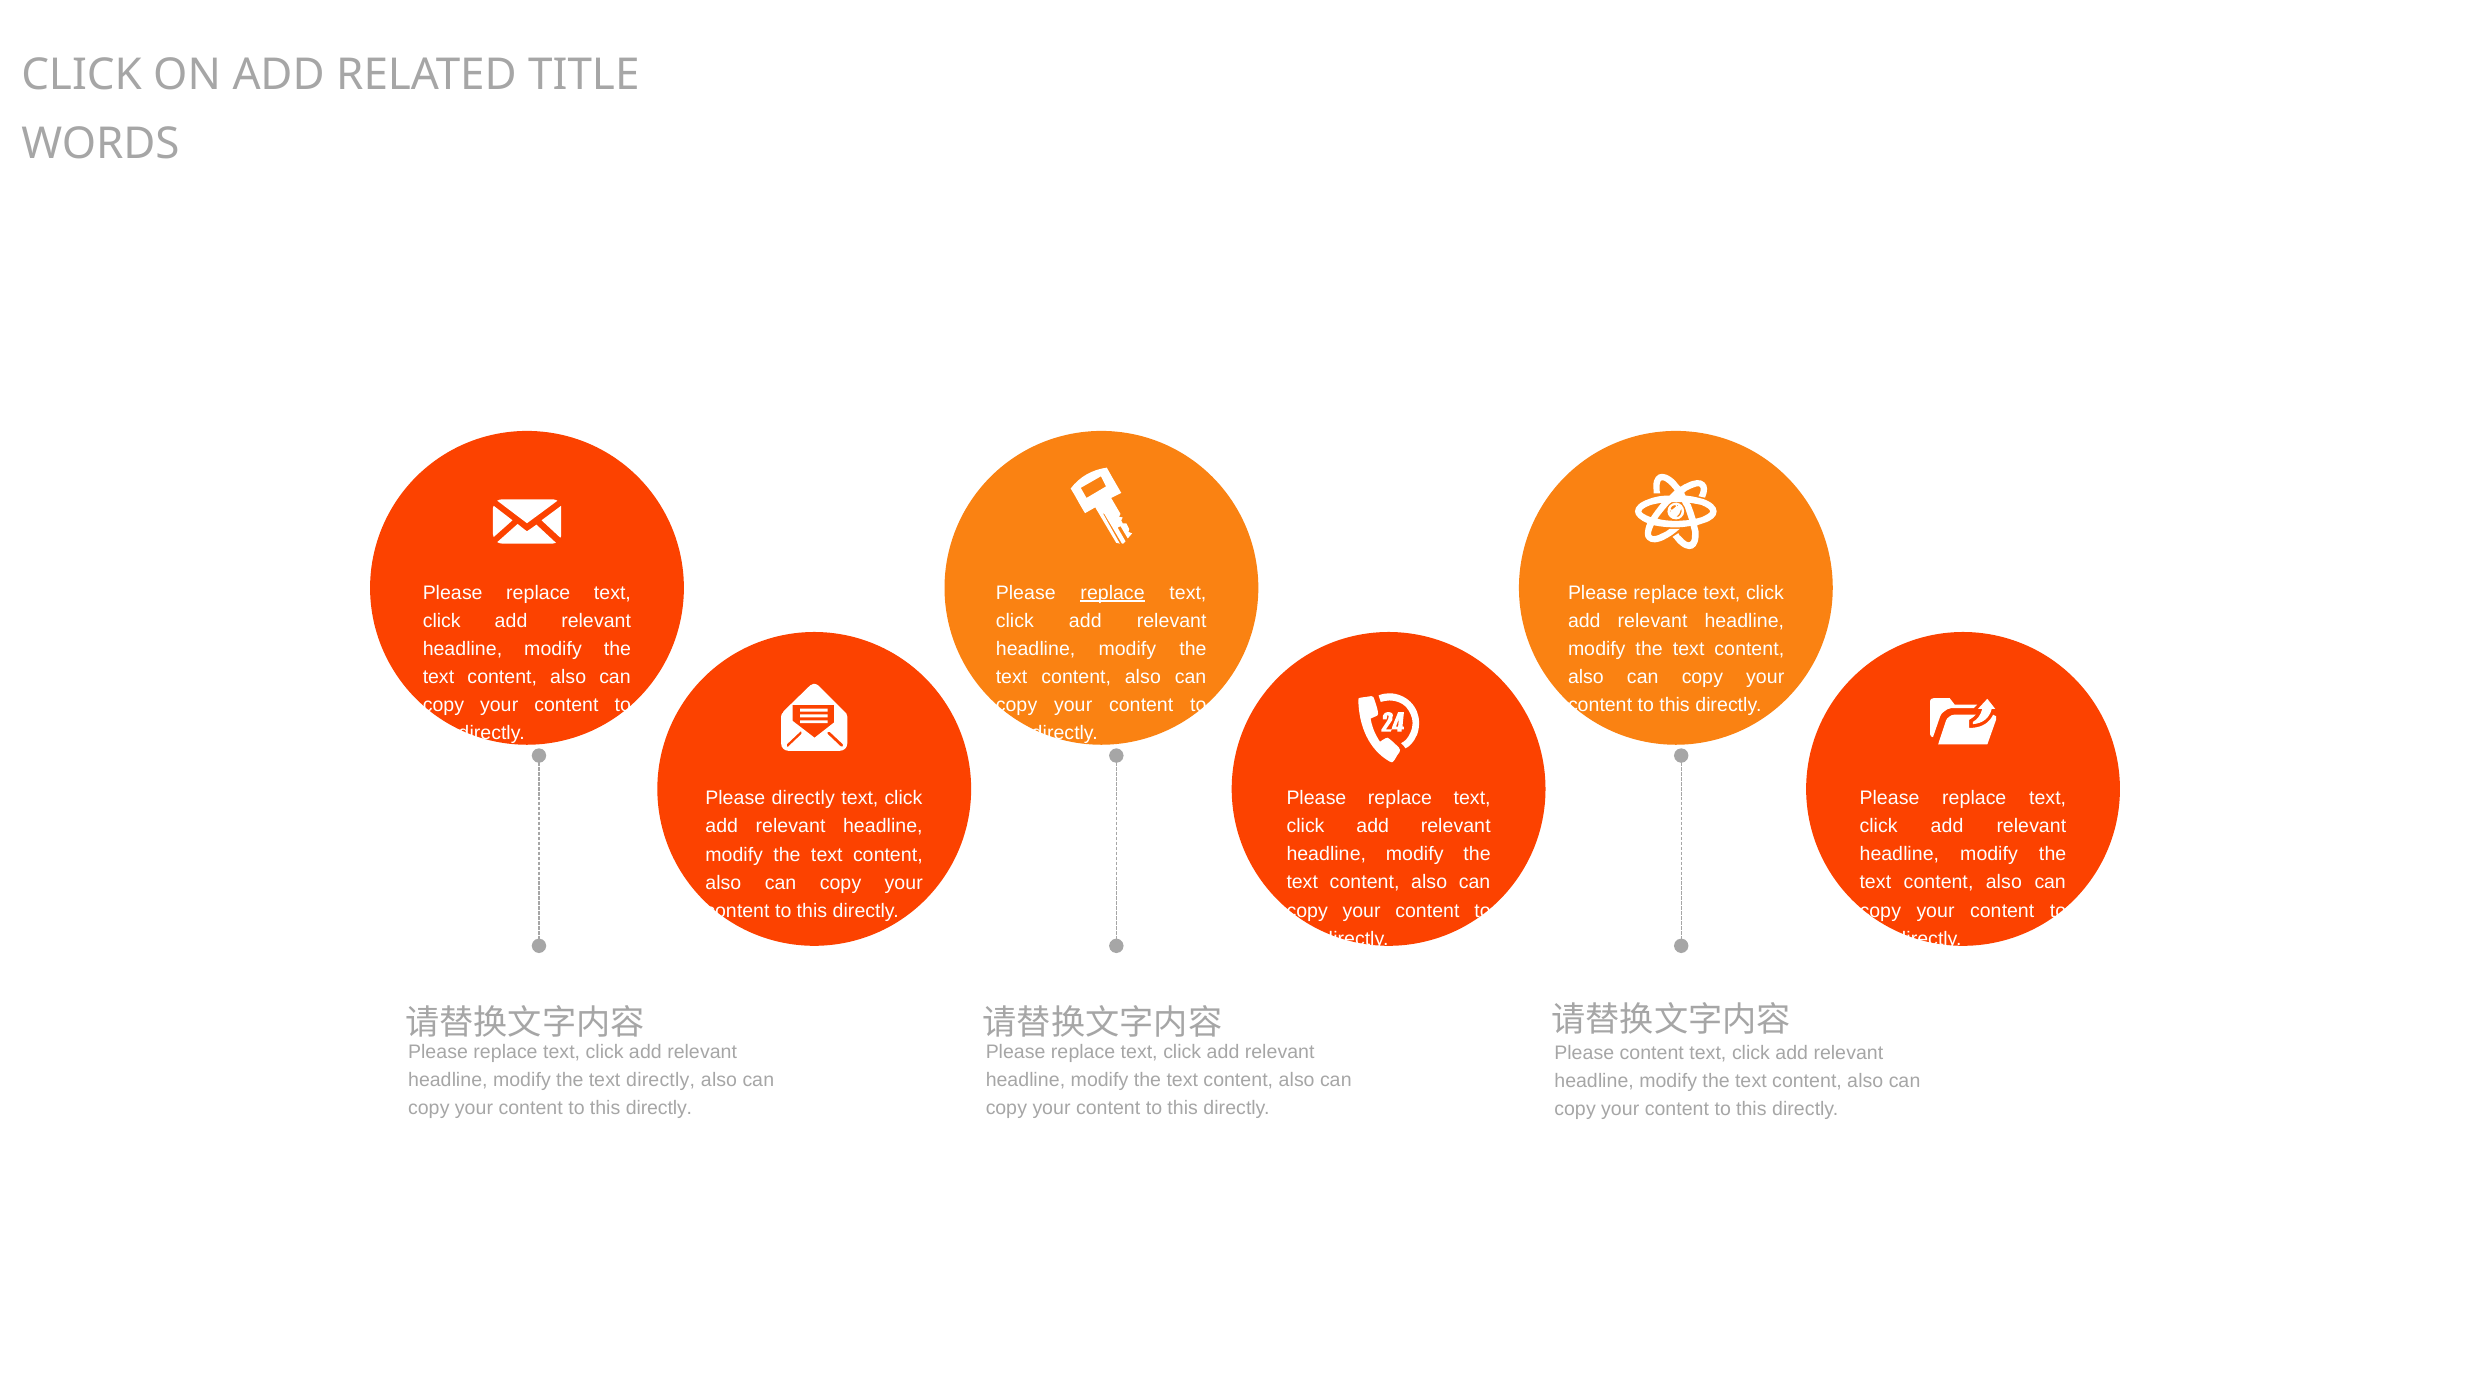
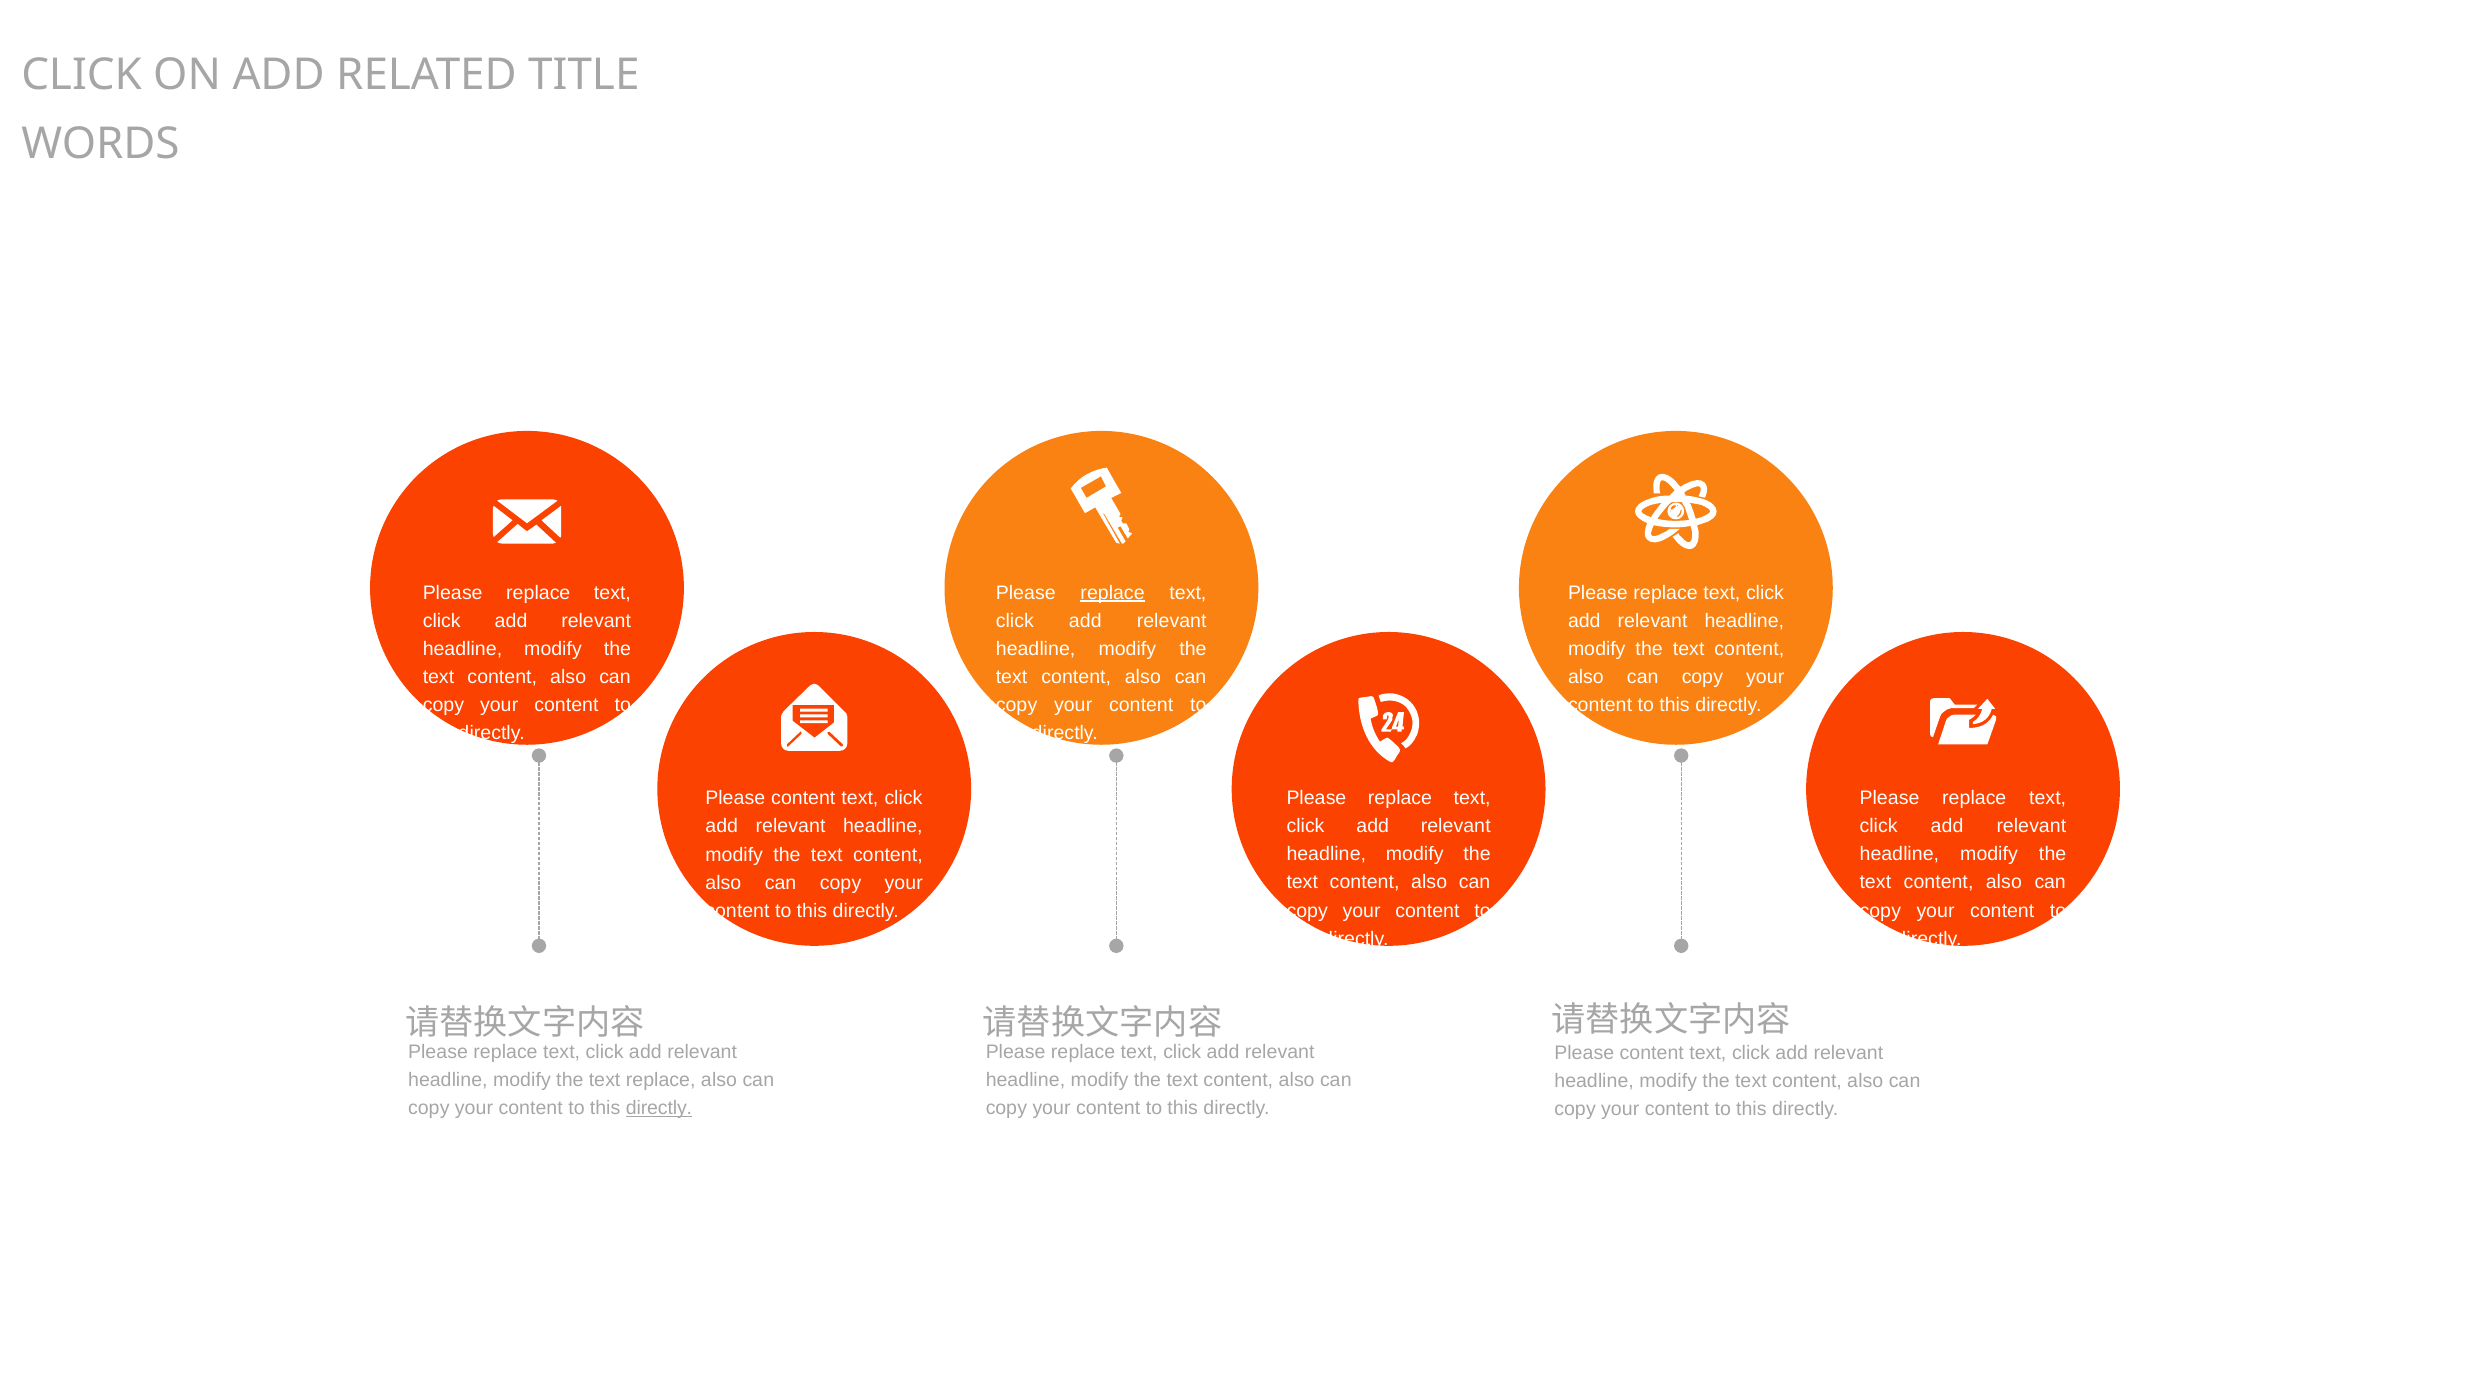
directly: directly -> content (803, 798)
text directly: directly -> replace (661, 1080)
directly underline: none -> present (659, 1108)
